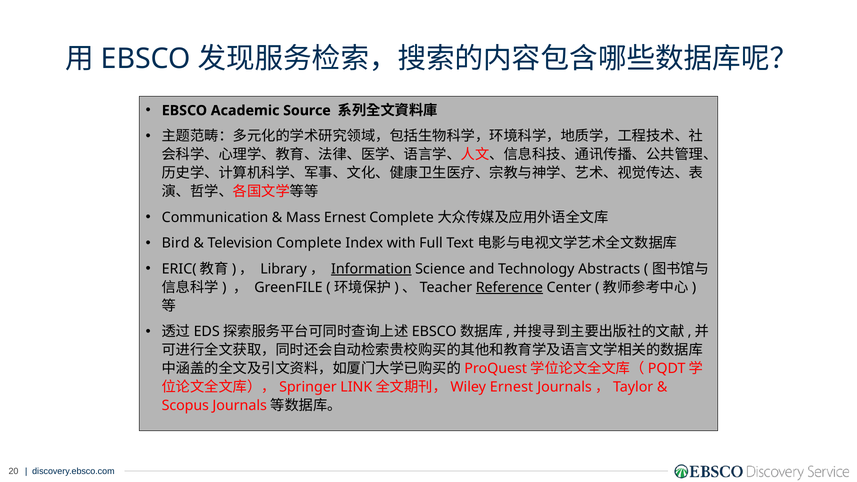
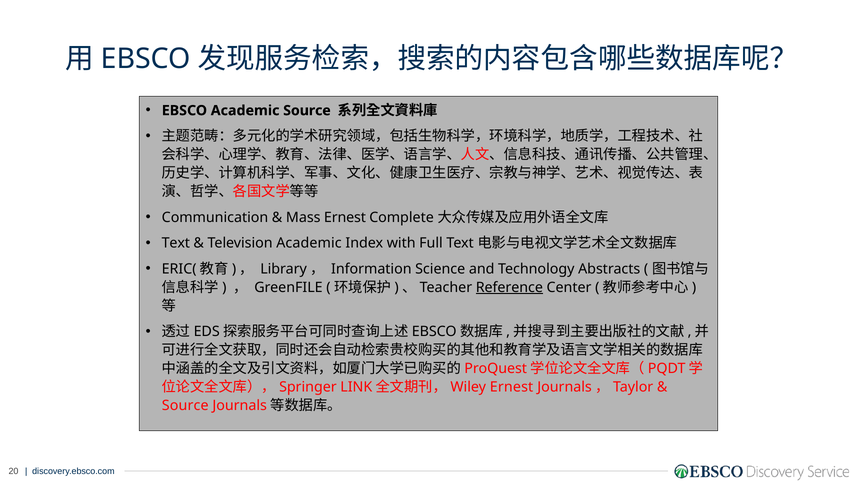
Bird: Bird -> Text (176, 243)
Television Complete: Complete -> Academic (309, 243)
Information underline: present -> none (371, 269)
Scopus: Scopus -> Source (185, 406)
